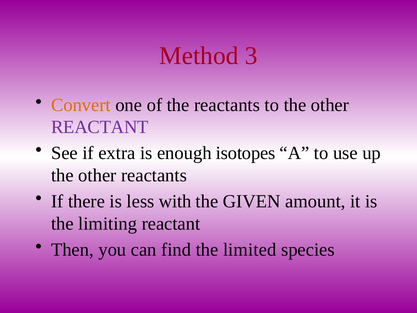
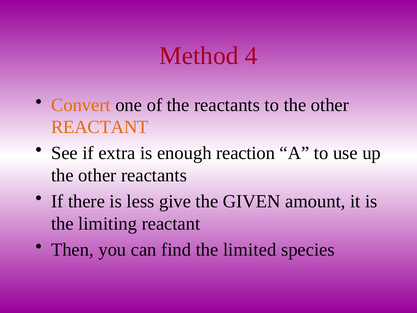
3: 3 -> 4 (251, 56)
REACTANT colour: purple -> orange (100, 127)
isotopes: isotopes -> reaction (246, 153)
with: with -> give (175, 201)
